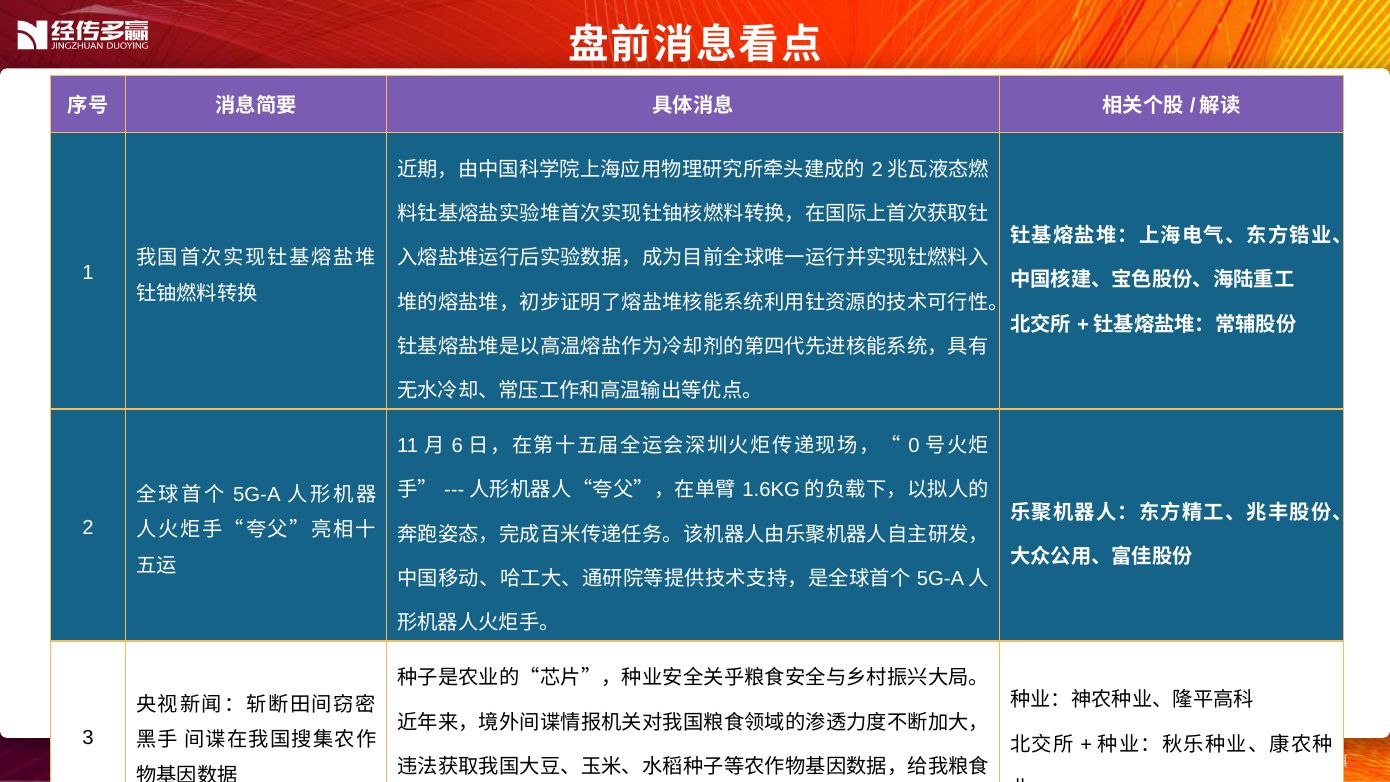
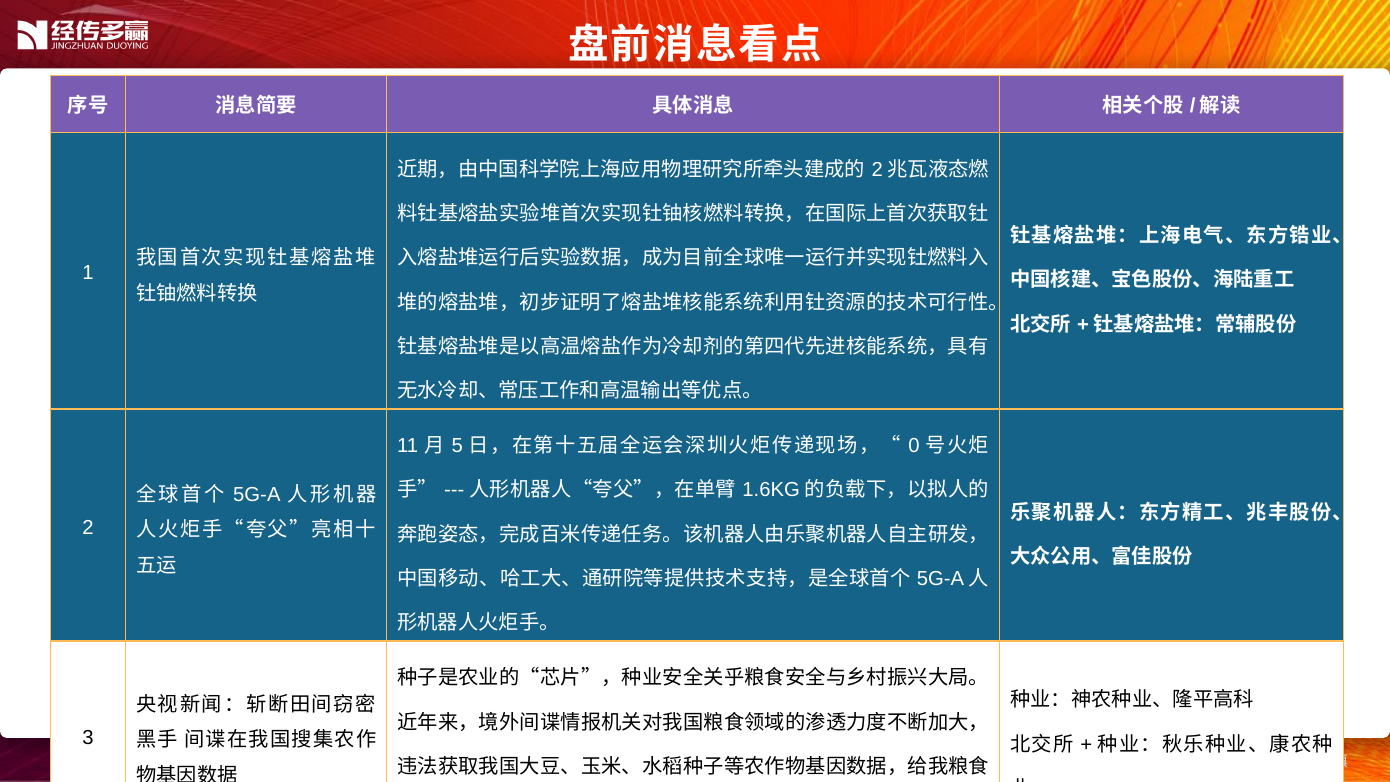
6: 6 -> 5 (457, 446)
